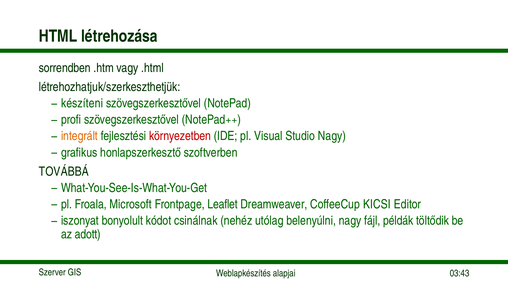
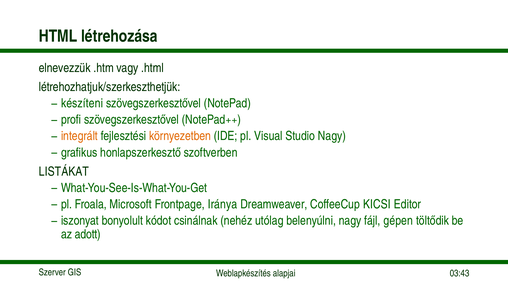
sorrendben: sorrendben -> elnevezzük (65, 68)
környezetben colour: red -> orange (180, 136)
TOVÁBBÁ: TOVÁBBÁ -> LISTÁKAT (64, 171)
Leaflet: Leaflet -> Iránya (223, 204)
példák: példák -> gépen (398, 220)
